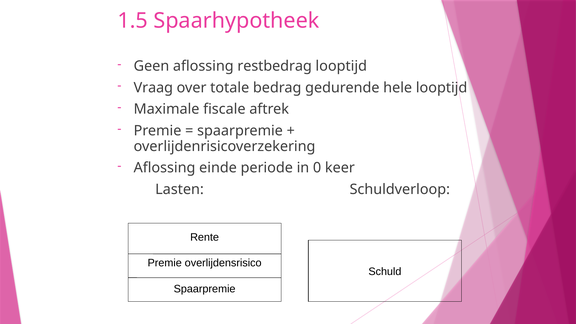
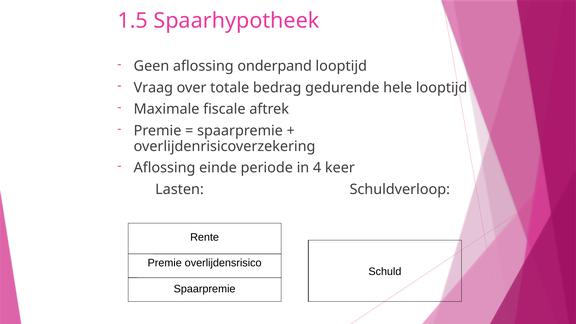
restbedrag: restbedrag -> onderpand (275, 66)
0: 0 -> 4 (317, 168)
